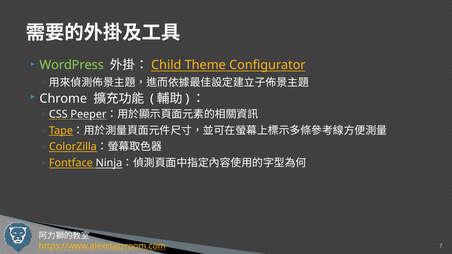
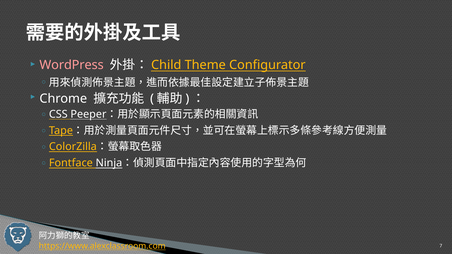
WordPress colour: light green -> pink (72, 65)
